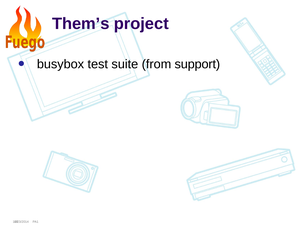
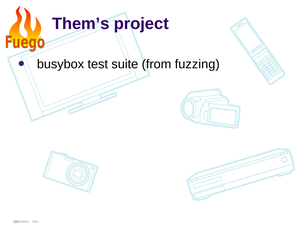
support: support -> fuzzing (197, 64)
